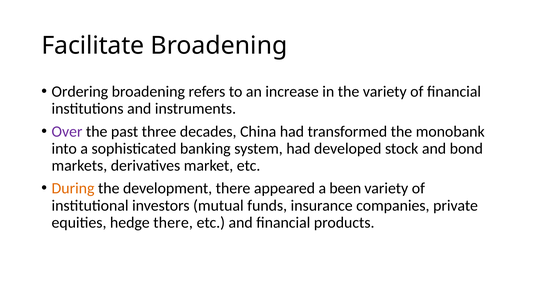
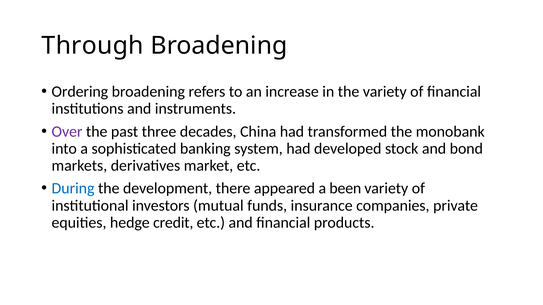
Facilitate: Facilitate -> Through (93, 46)
During colour: orange -> blue (73, 189)
hedge there: there -> credit (173, 223)
